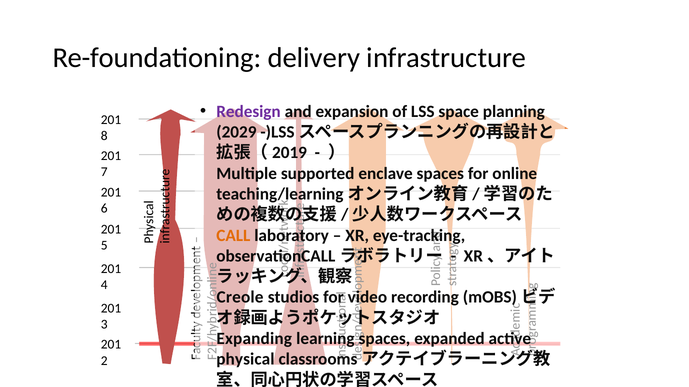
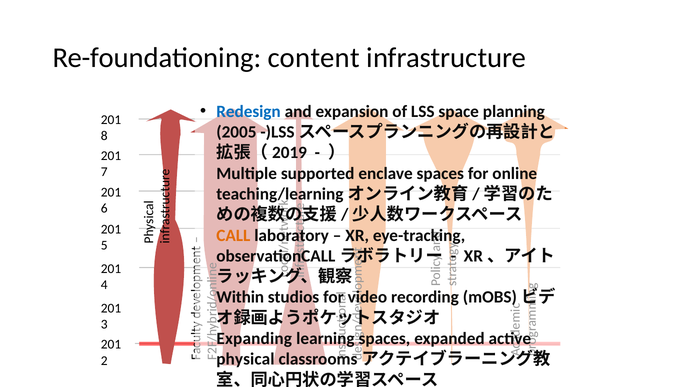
delivery: delivery -> content (314, 58)
Redesign colour: purple -> blue (249, 112)
2029: 2029 -> 2005 (236, 132)
Creole: Creole -> Within (240, 298)
